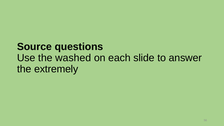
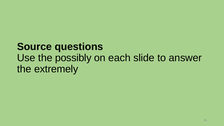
washed: washed -> possibly (73, 58)
